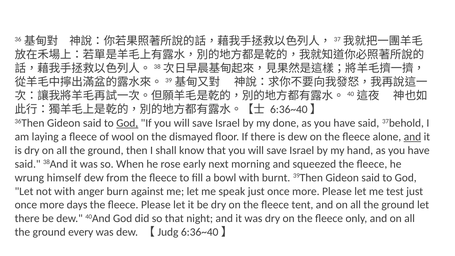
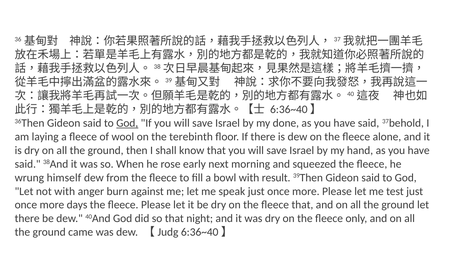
dismayed: dismayed -> terebinth (191, 137)
and underline: present -> none (412, 137)
burnt: burnt -> result (276, 178)
fleece tent: tent -> that (302, 205)
every: every -> came (81, 232)
